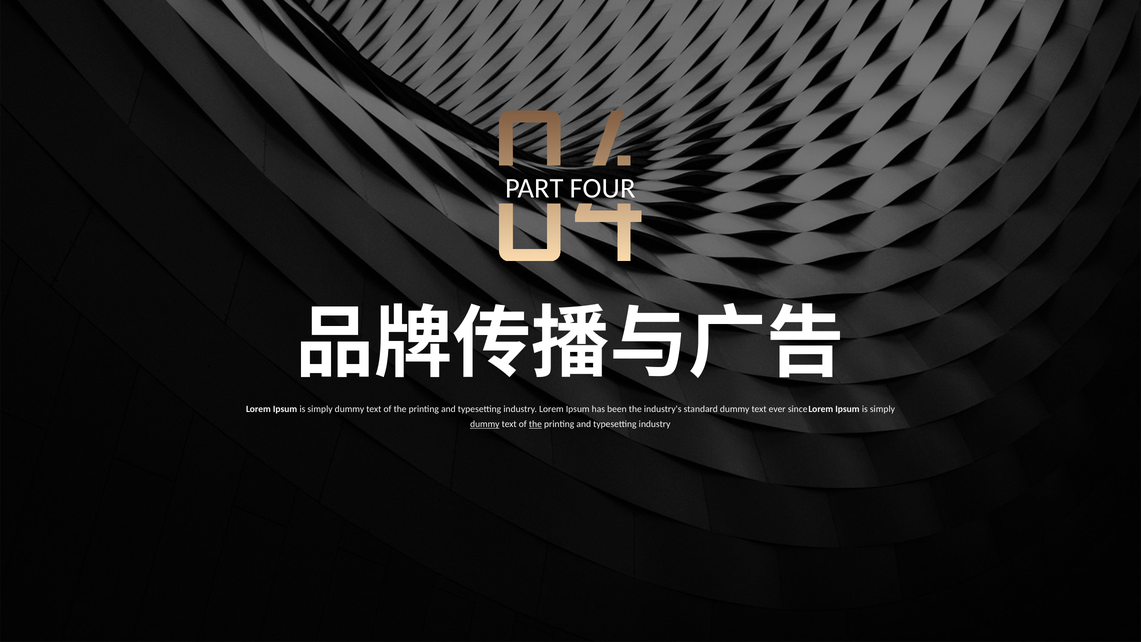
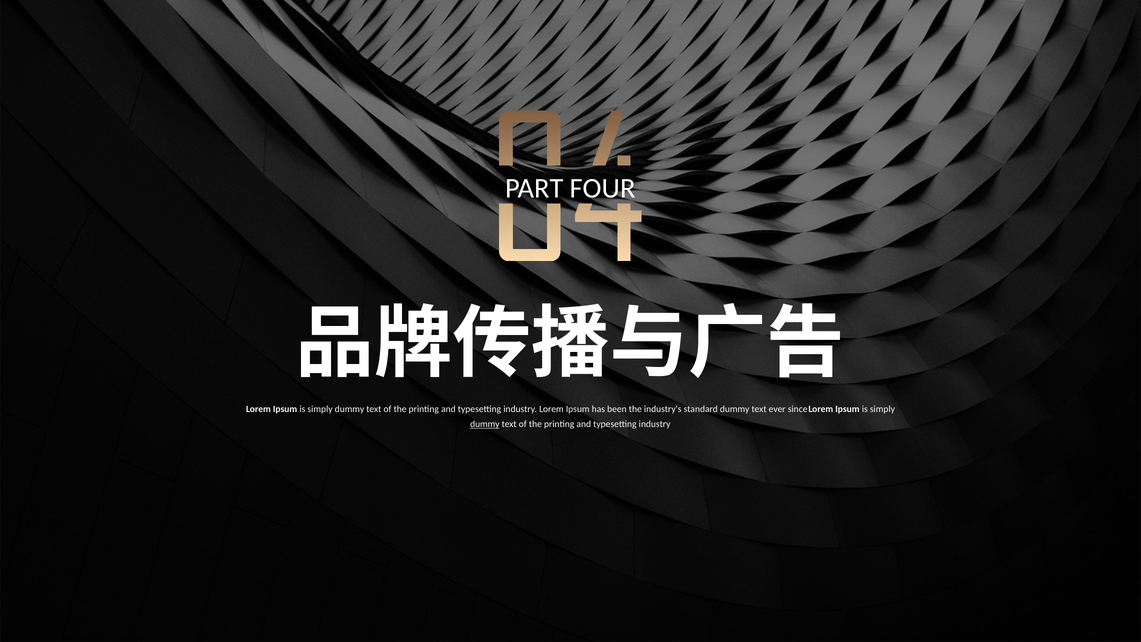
the underline: present -> none (535, 424)
